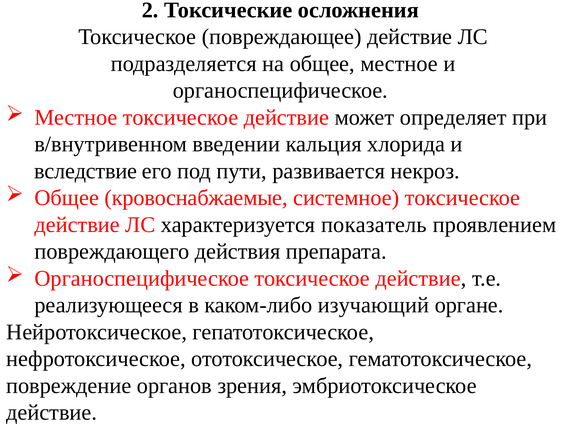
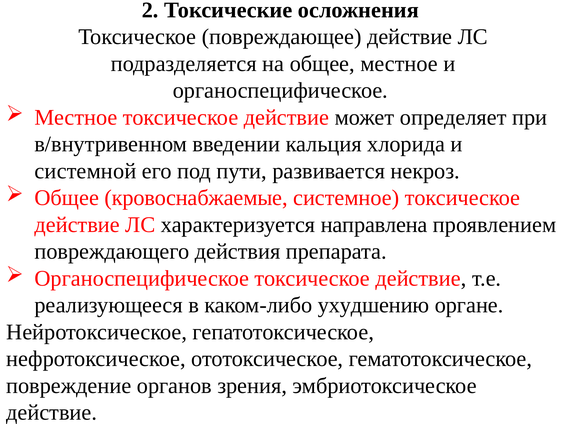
вследствие: вследствие -> системной (85, 171)
показатель: показатель -> направлена (374, 225)
изучающий: изучающий -> ухудшению (374, 305)
